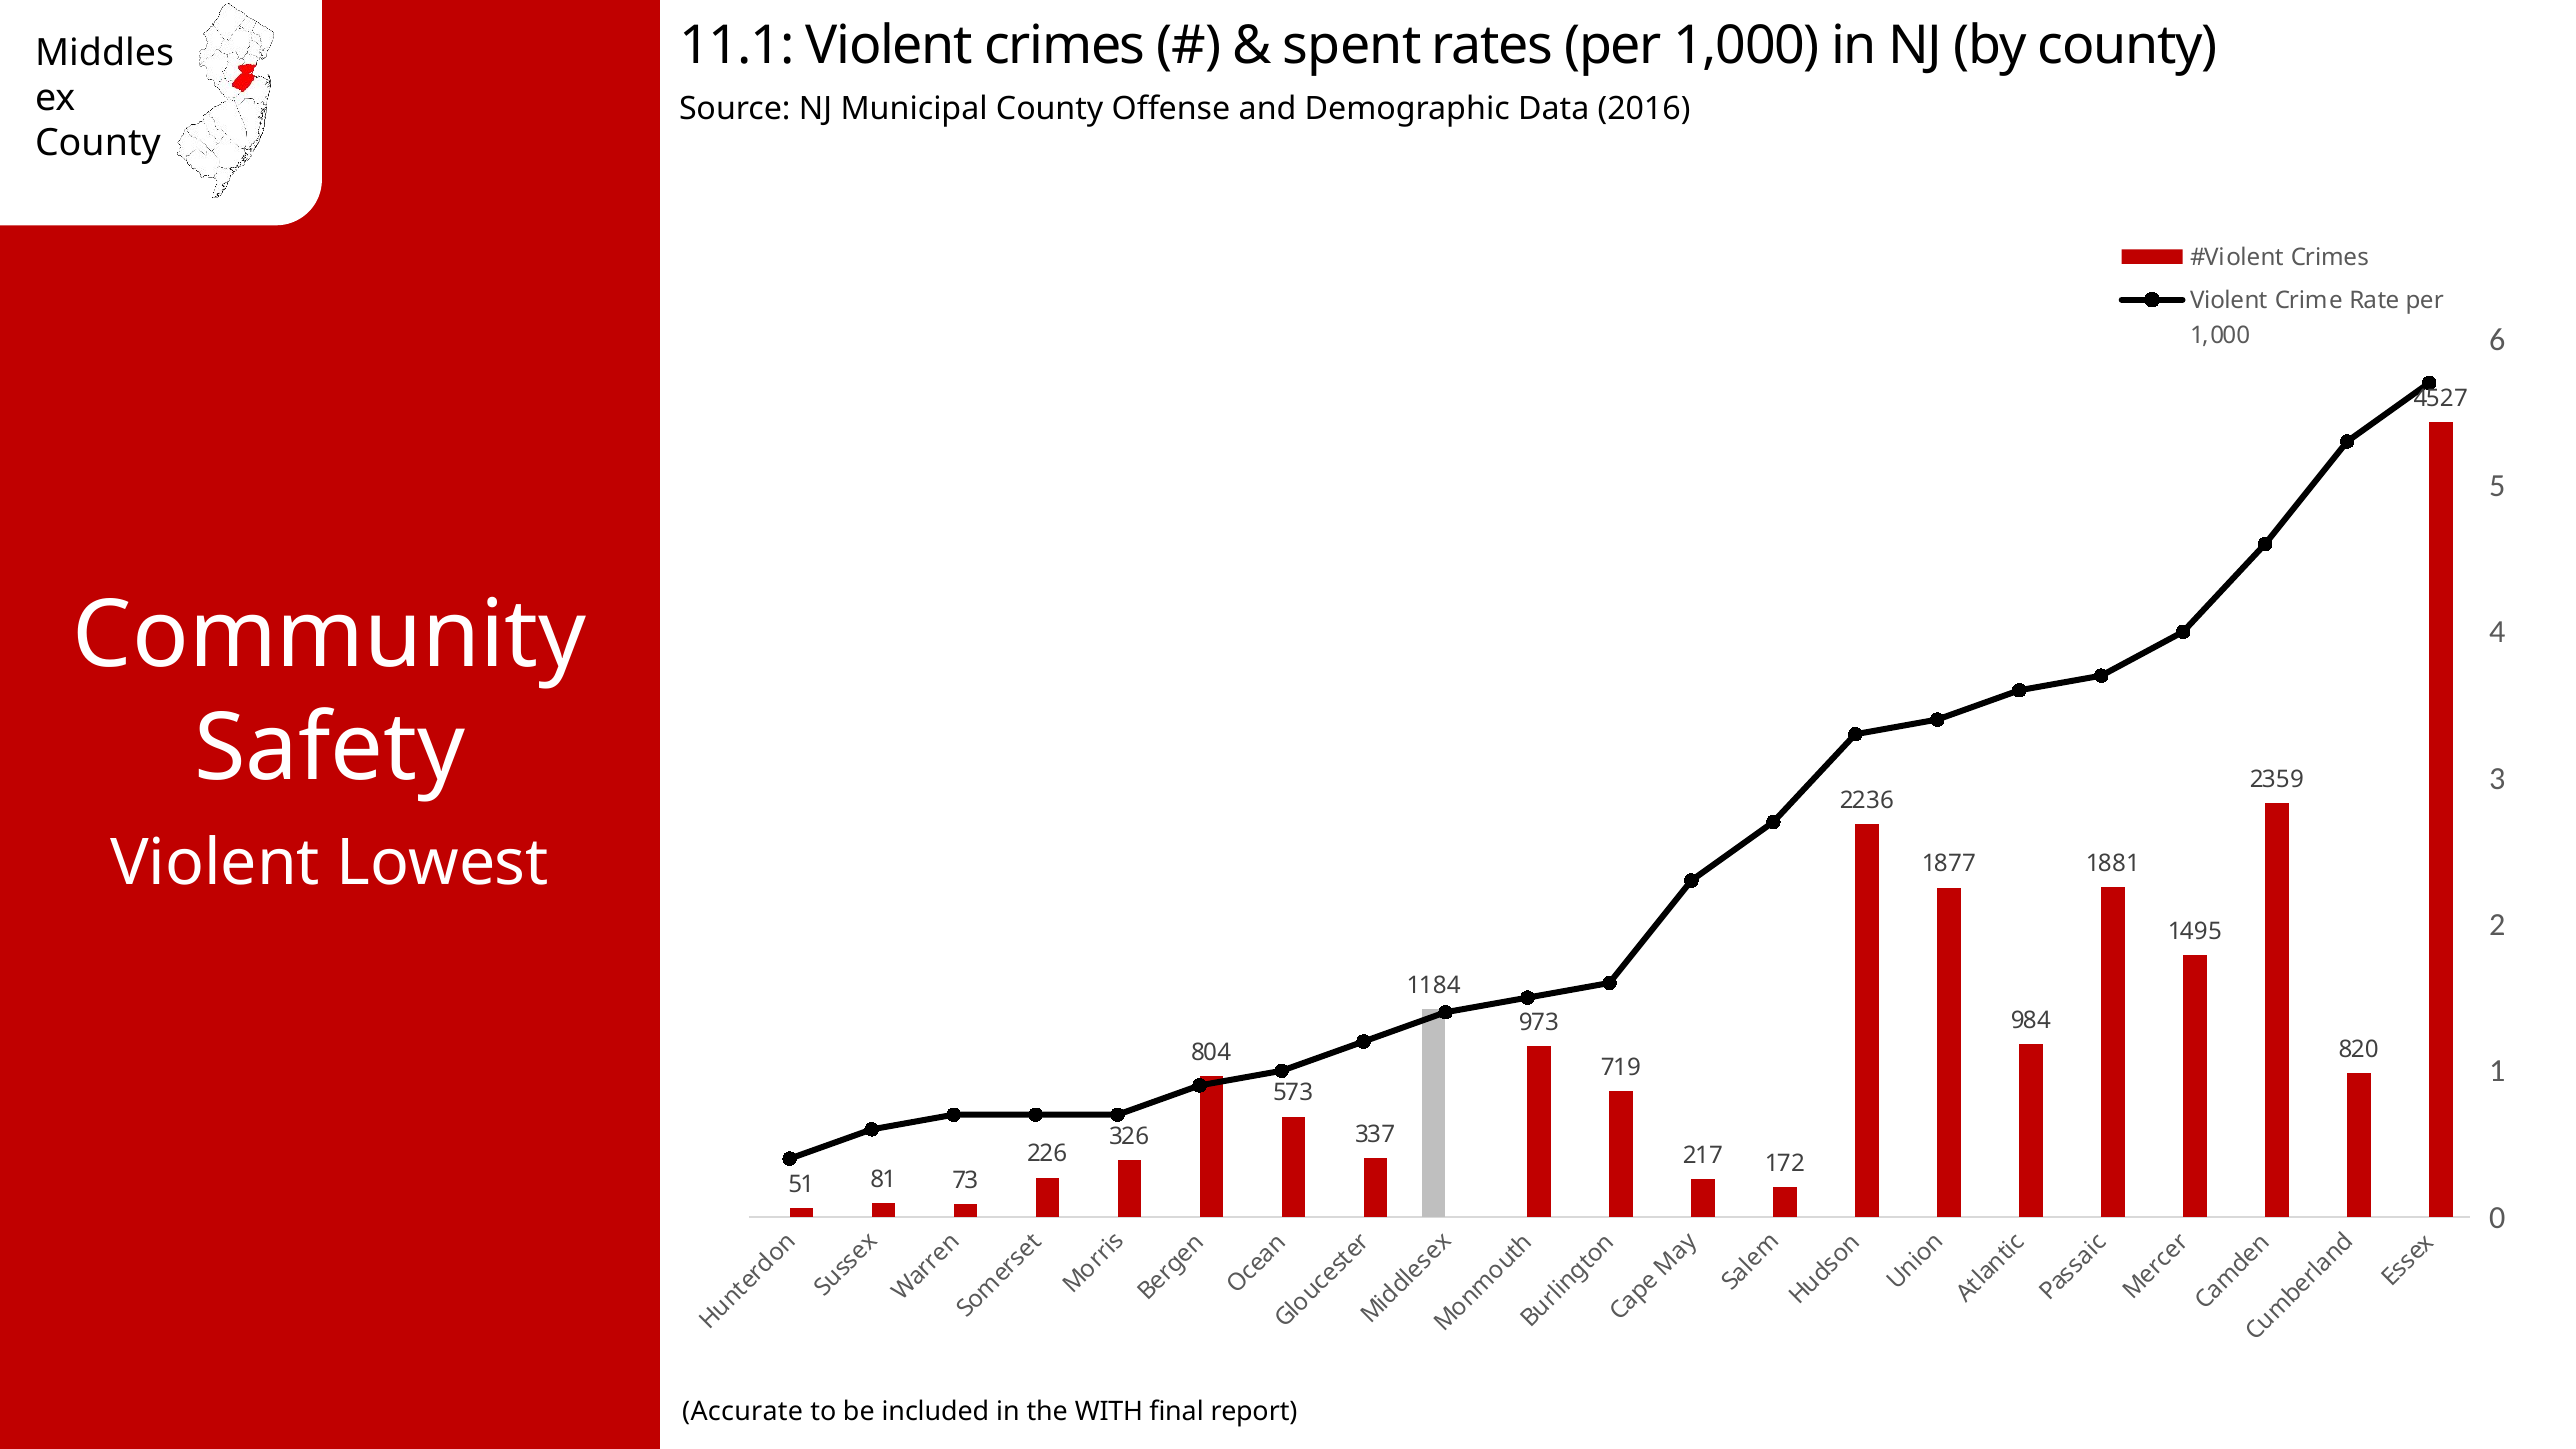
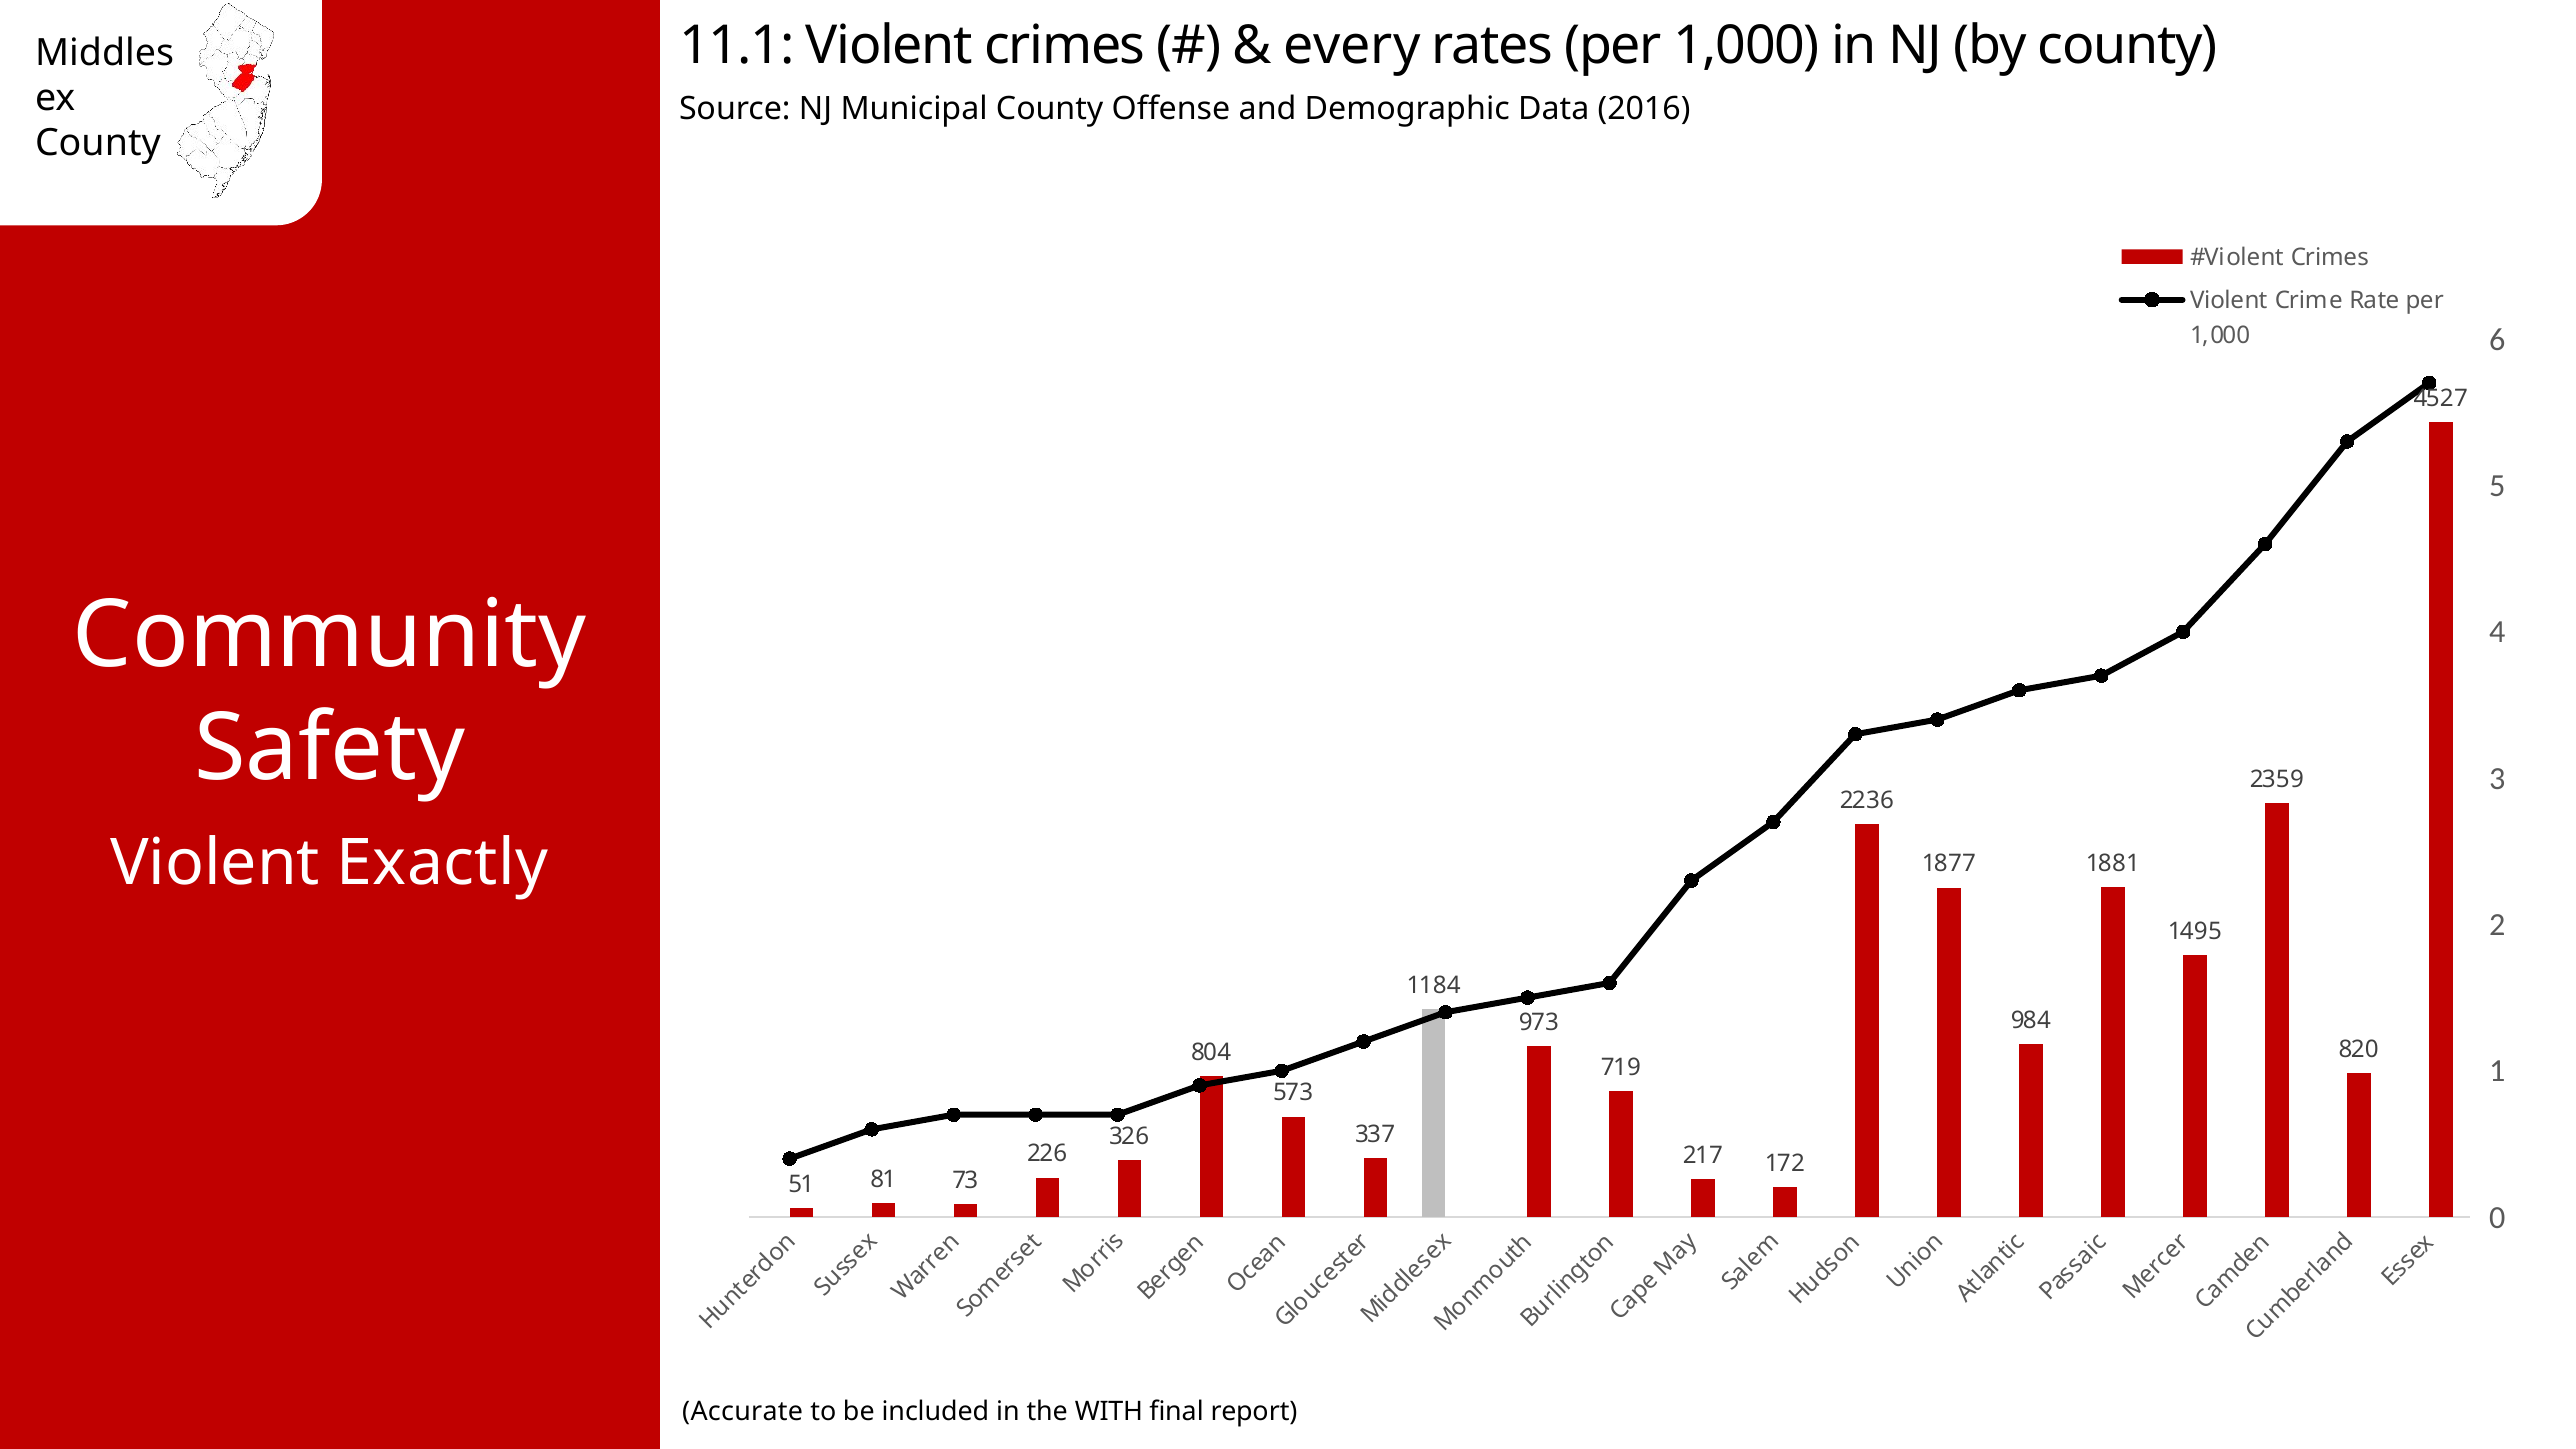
spent: spent -> every (1352, 45)
Lowest: Lowest -> Exactly (442, 863)
